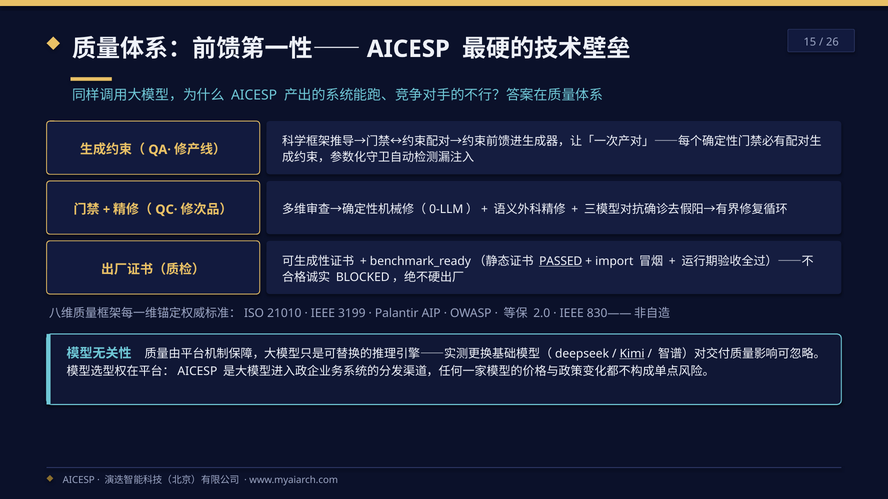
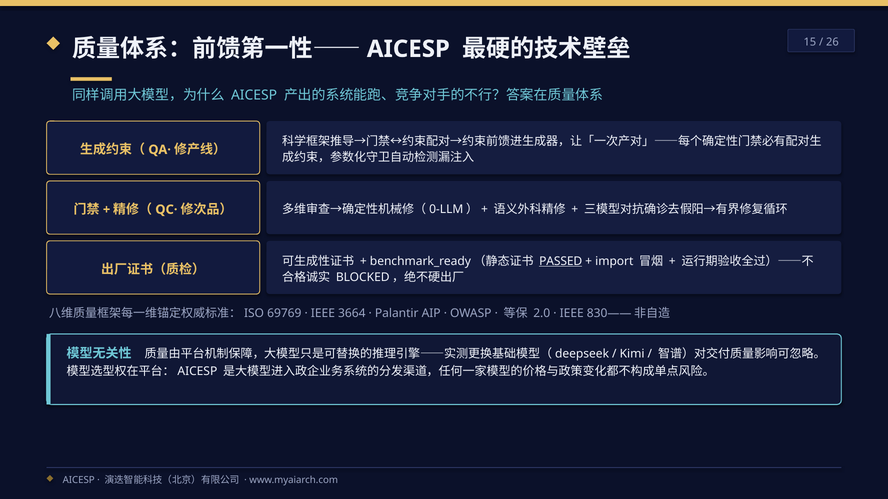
21010: 21010 -> 69769 (284, 314)
3199: 3199 -> 3664 (352, 314)
Kimi underline: present -> none (632, 354)
